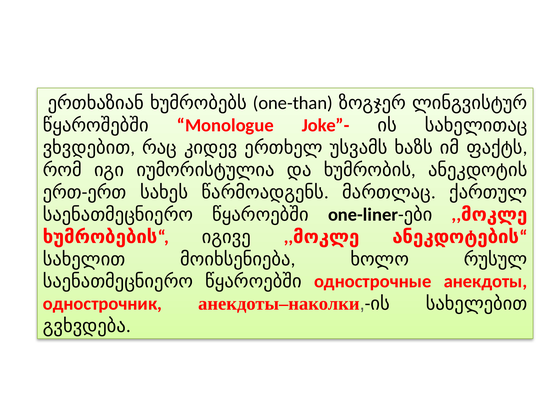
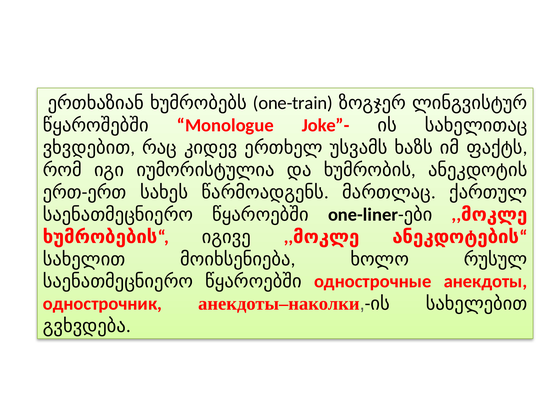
one-than: one-than -> one-train (293, 103)
